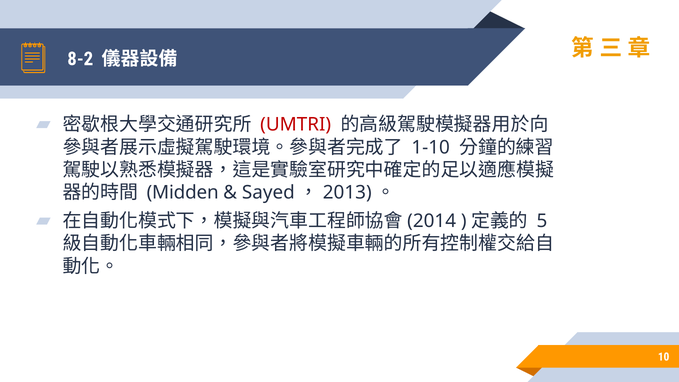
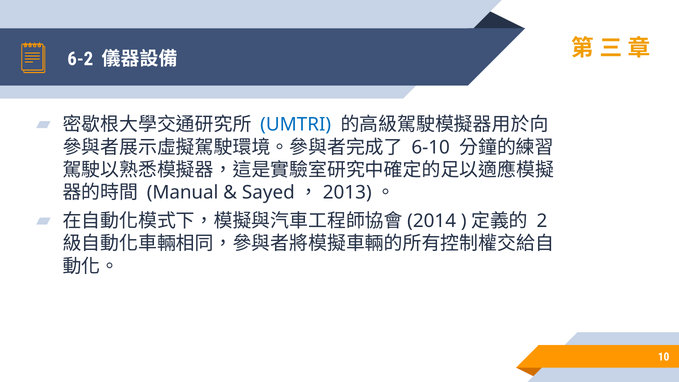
8-2: 8-2 -> 6-2 (80, 59)
UMTRI colour: red -> blue (296, 125)
1-10: 1-10 -> 6-10 (431, 147)
Midden: Midden -> Manual (183, 193)
5: 5 -> 2 (542, 221)
